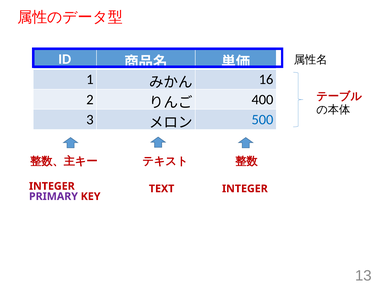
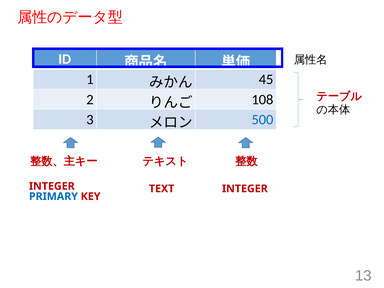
16: 16 -> 45 (266, 79)
400: 400 -> 108 (263, 100)
PRIMARY colour: purple -> blue (53, 196)
